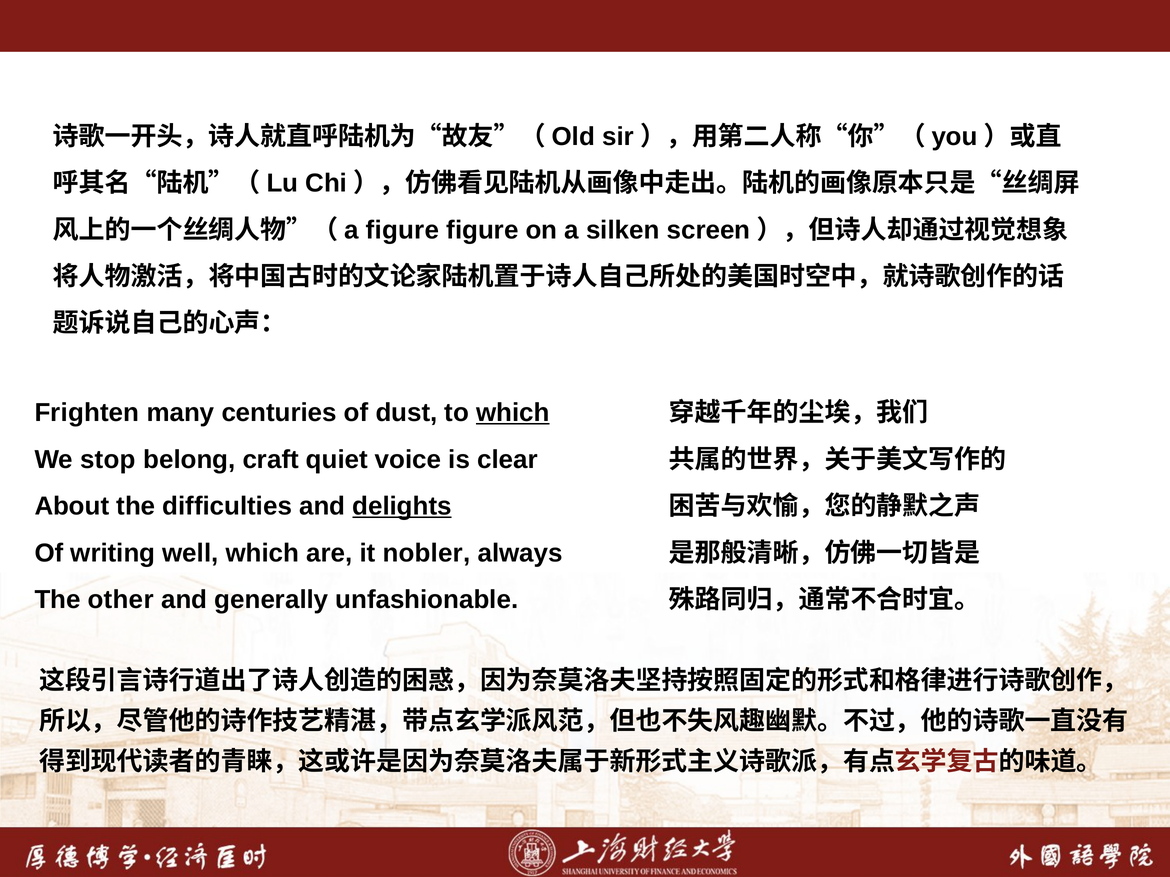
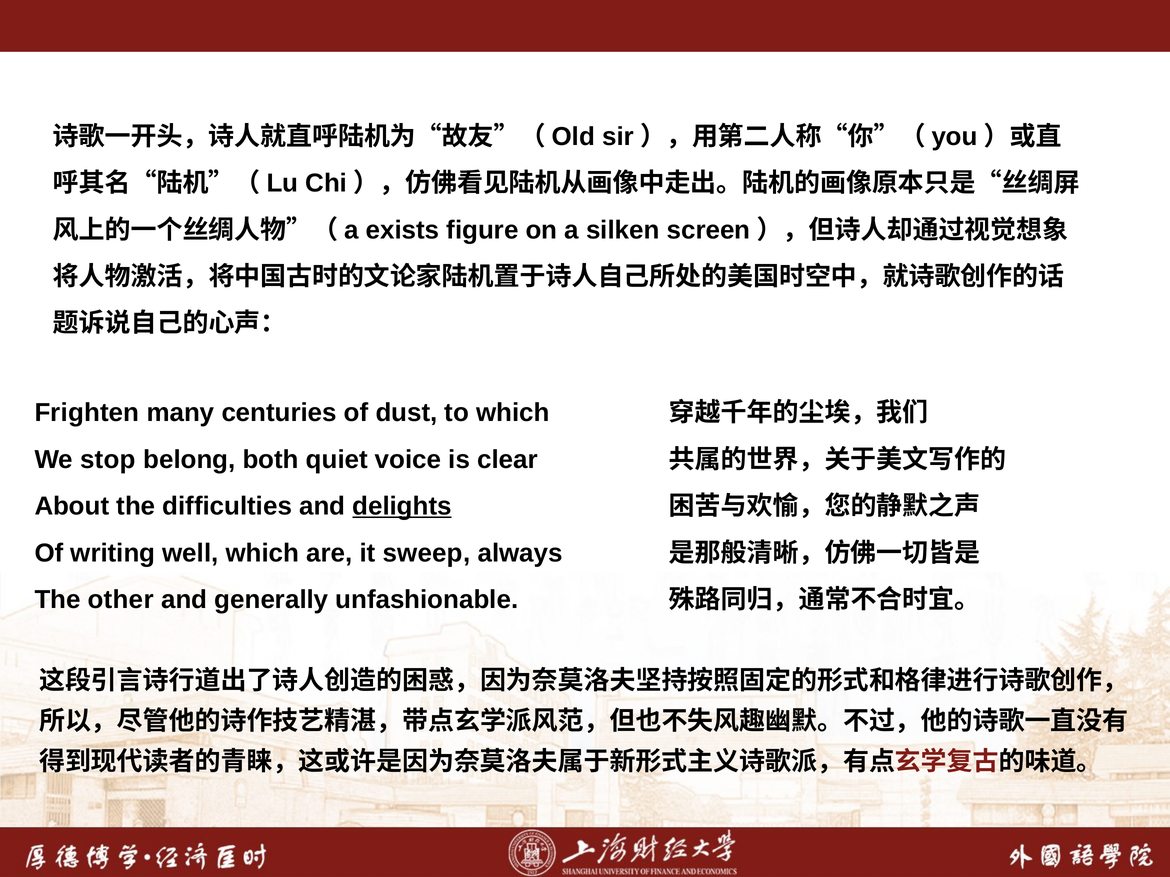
figure: figure -> exists (403, 230)
which underline: present -> none (513, 413)
craft: craft -> both (271, 460)
nobler: nobler -> sweep (426, 553)
